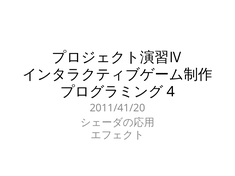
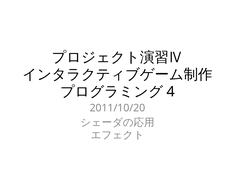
2011/41/20: 2011/41/20 -> 2011/10/20 (117, 108)
